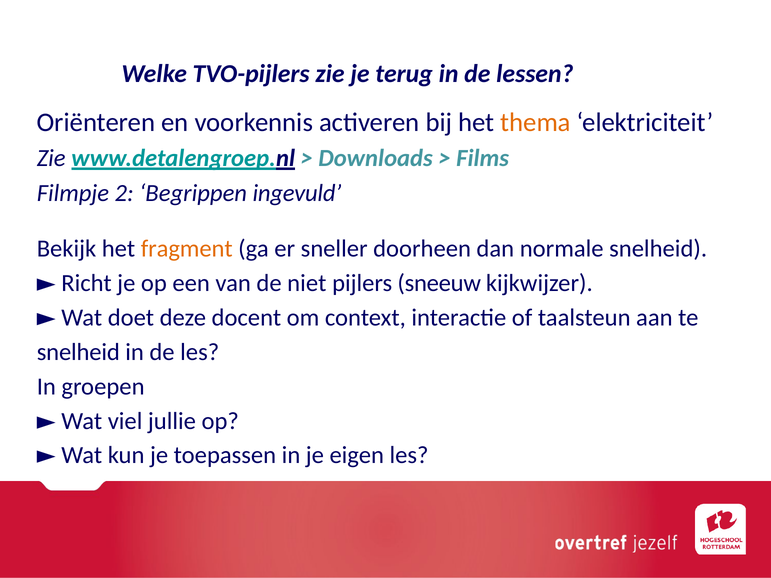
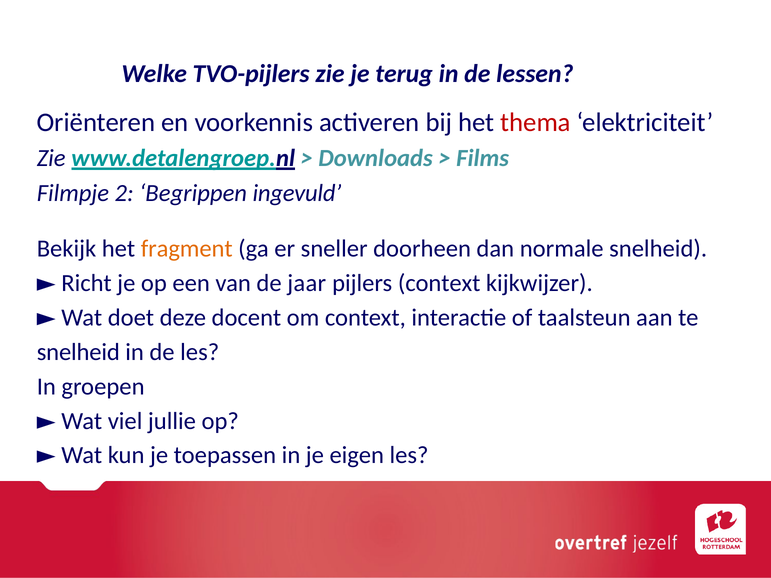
thema colour: orange -> red (536, 123)
niet: niet -> jaar (307, 283)
pijlers sneeuw: sneeuw -> context (439, 283)
